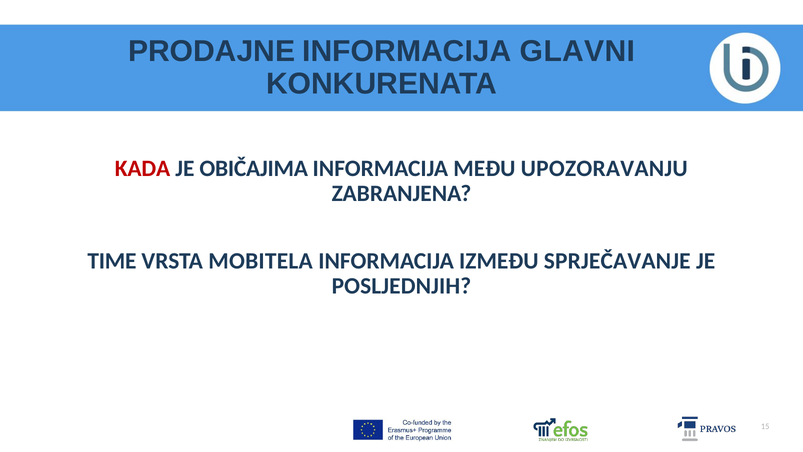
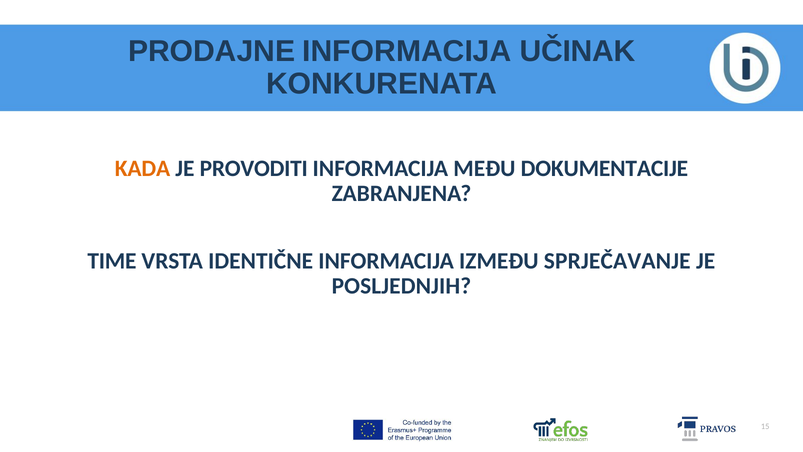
GLAVNI: GLAVNI -> UČINAK (578, 51)
KADA colour: red -> orange (142, 168)
OBIČAJIMA: OBIČAJIMA -> PROVODITI (254, 168)
UPOZORAVANJU: UPOZORAVANJU -> DOKUMENTACIJE (604, 168)
MOBITELA: MOBITELA -> IDENTIČNE (261, 261)
